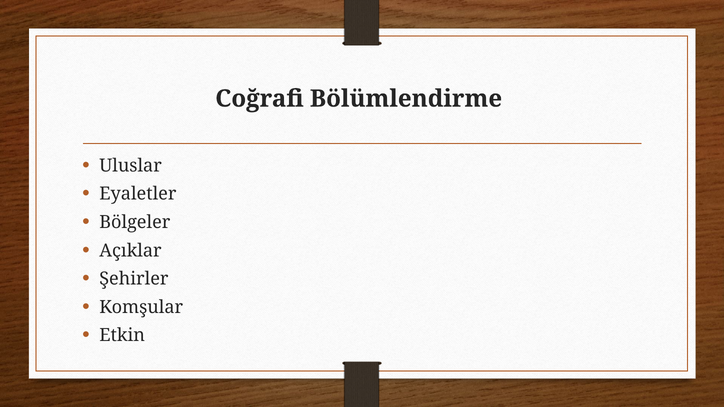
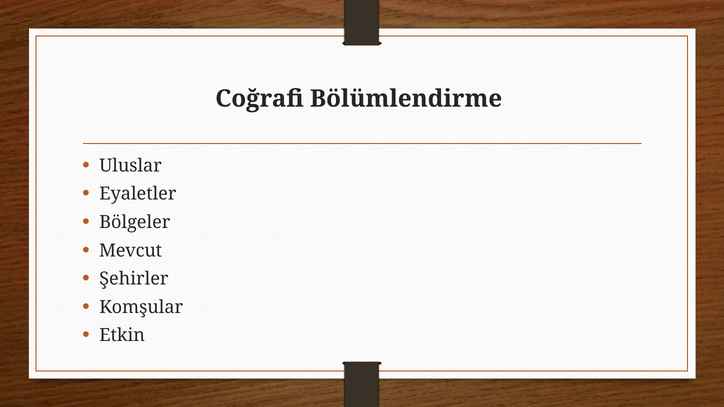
Açıklar: Açıklar -> Mevcut (131, 251)
